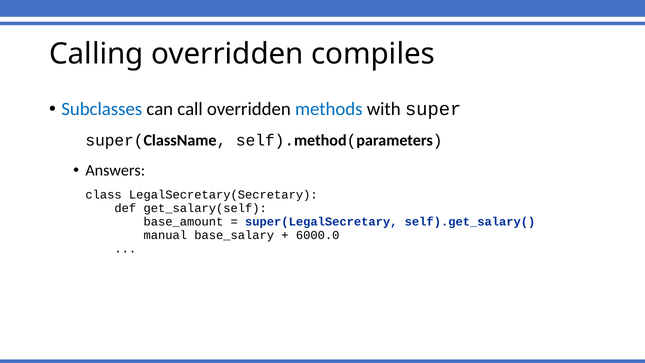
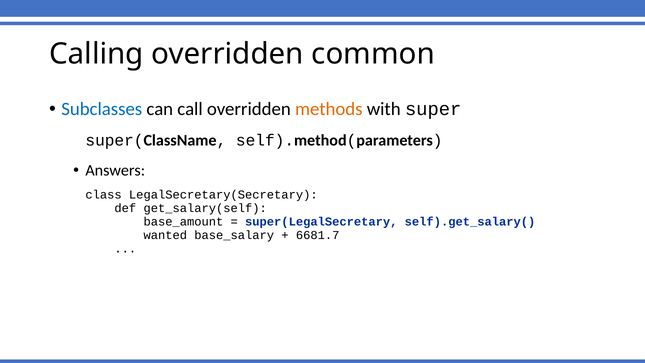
compiles: compiles -> common (373, 54)
methods colour: blue -> orange (329, 109)
manual: manual -> wanted (165, 235)
6000.0: 6000.0 -> 6681.7 (318, 235)
